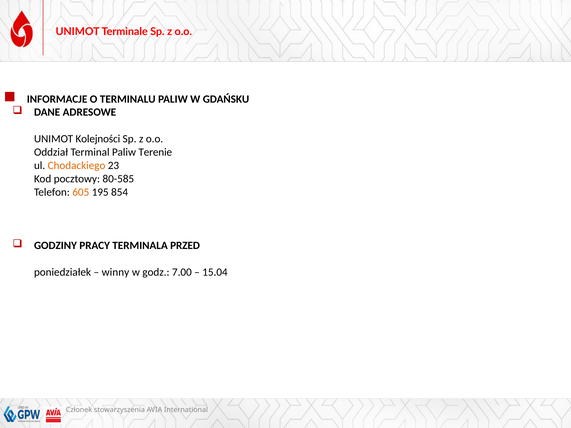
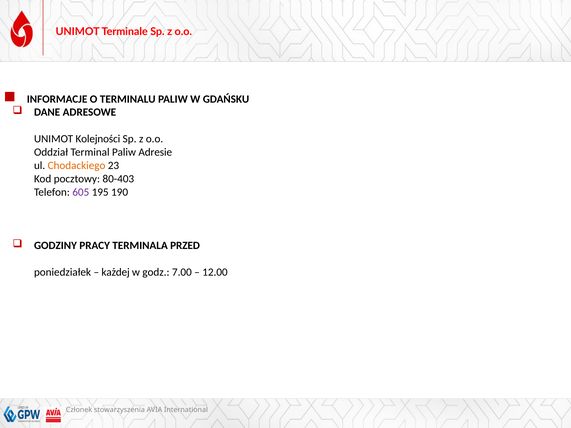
Terenie: Terenie -> Adresie (155, 152)
80-585: 80-585 -> 80-403 (118, 179)
605 colour: orange -> purple (81, 192)
854: 854 -> 190 (120, 192)
winny: winny -> każdej (116, 272)
15.04: 15.04 -> 12.00 (215, 272)
